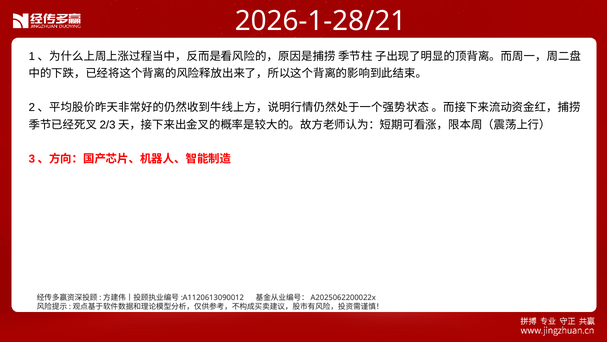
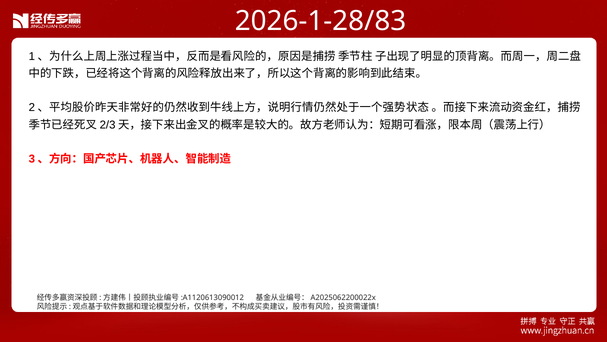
2026-1-28/21: 2026-1-28/21 -> 2026-1-28/83 (321, 21)
